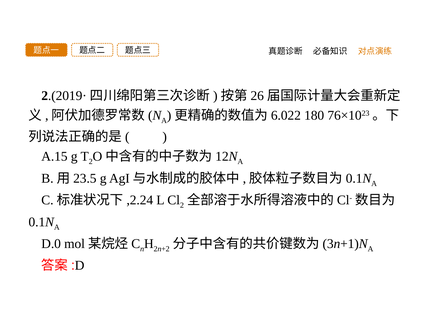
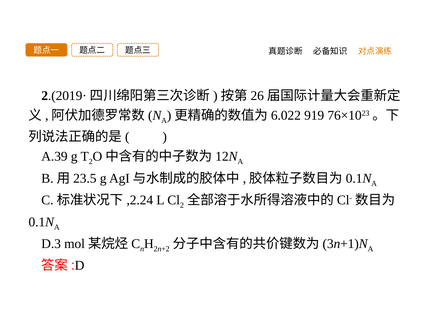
180: 180 -> 919 (314, 115)
A.15: A.15 -> A.39 (54, 156)
D.0: D.0 -> D.3 (51, 244)
